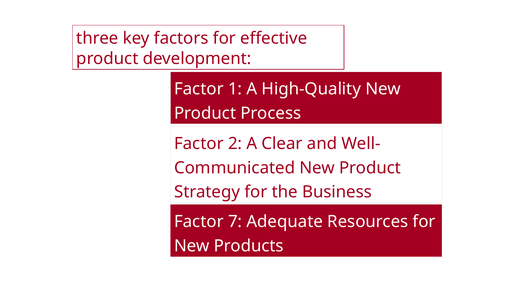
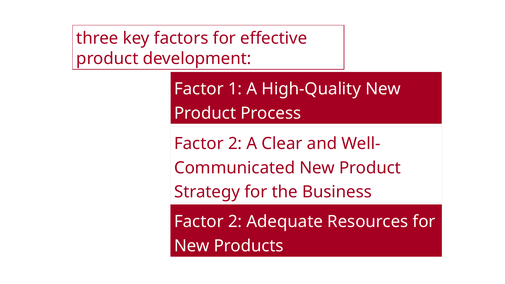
7: 7 -> 2 (235, 222)
